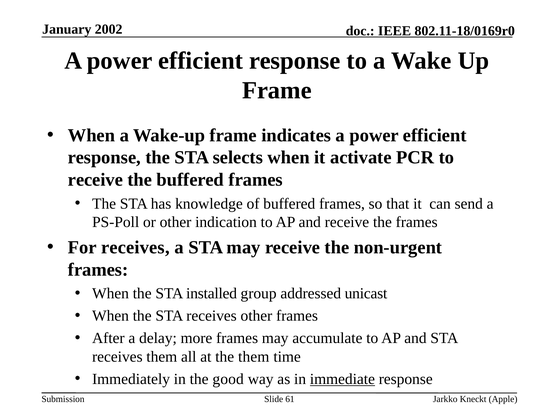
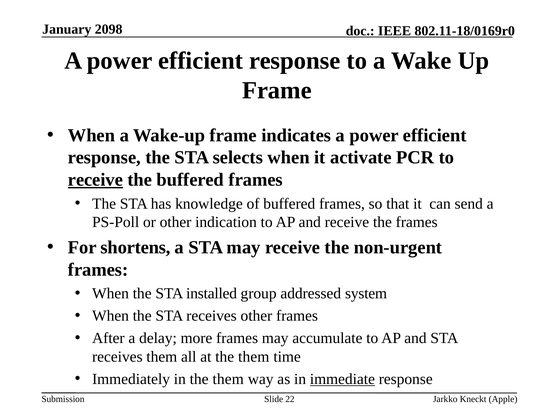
2002: 2002 -> 2098 (109, 29)
receive underline: none -> present (95, 180)
For receives: receives -> shortens (136, 247)
unicast: unicast -> system (366, 293)
in the good: good -> them (228, 379)
61: 61 -> 22 (290, 398)
